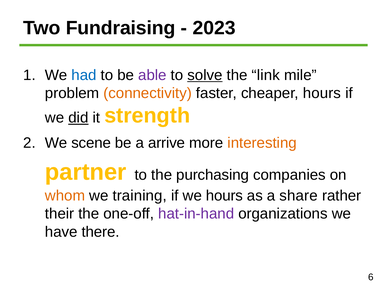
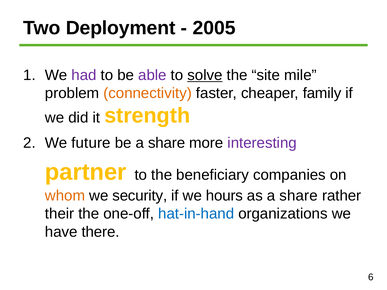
Fundraising: Fundraising -> Deployment (121, 28)
2023: 2023 -> 2005 (214, 28)
had colour: blue -> purple (84, 75)
link: link -> site (266, 75)
cheaper hours: hours -> family (322, 93)
did underline: present -> none (78, 118)
scene: scene -> future (91, 143)
be a arrive: arrive -> share (167, 143)
interesting colour: orange -> purple (262, 143)
purchasing: purchasing -> beneficiary (213, 175)
training: training -> security (140, 196)
hat-in-hand colour: purple -> blue (196, 214)
